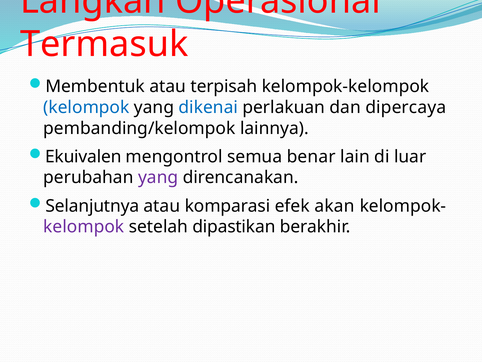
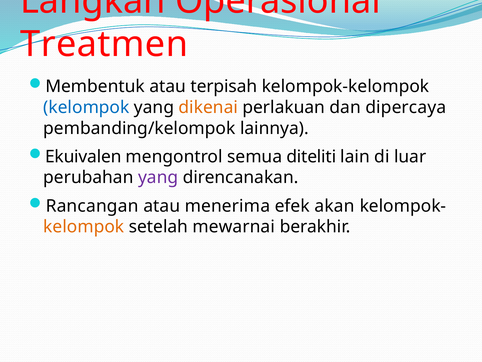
Termasuk: Termasuk -> Treatmen (104, 44)
dikenai colour: blue -> orange (208, 107)
benar: benar -> diteliti (311, 156)
Selanjutnya: Selanjutnya -> Rancangan (92, 206)
komparasi: komparasi -> menerima (227, 206)
kelompok colour: purple -> orange (84, 227)
dipastikan: dipastikan -> mewarnai (234, 227)
